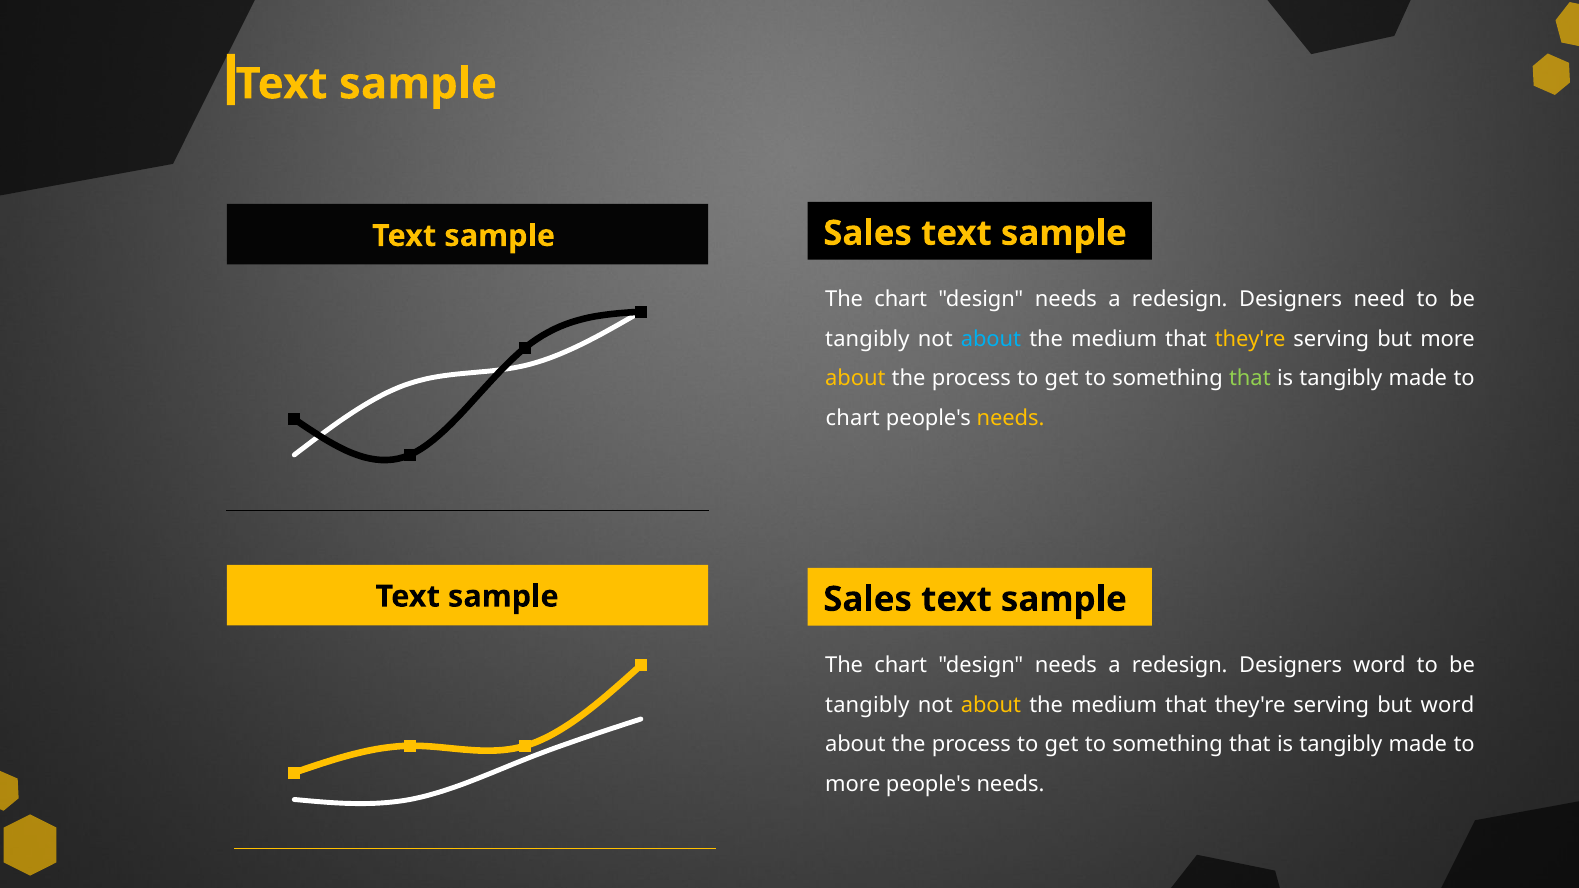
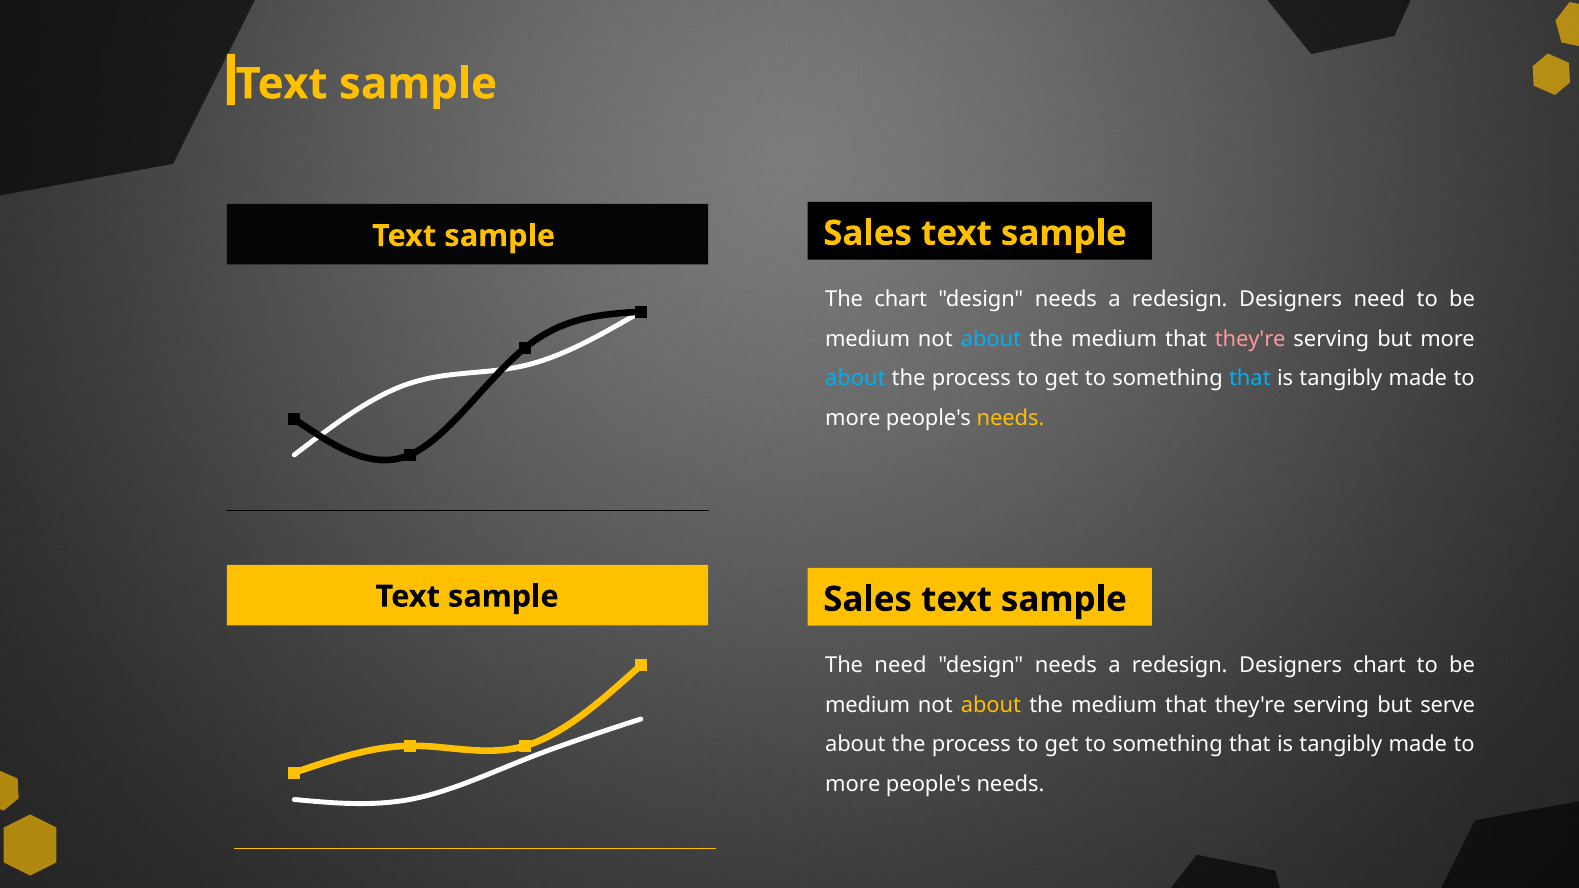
tangibly: tangibly -> medium (868, 339)
they're colour: yellow -> pink (1250, 339)
about colour: yellow -> light blue (855, 379)
that colour: light green -> light blue (1250, 379)
chart: chart -> more (853, 418)
chart: chart -> need (901, 666)
Designers word: word -> chart (1379, 666)
tangibly: tangibly -> medium (868, 705)
but word: word -> serve (1448, 705)
